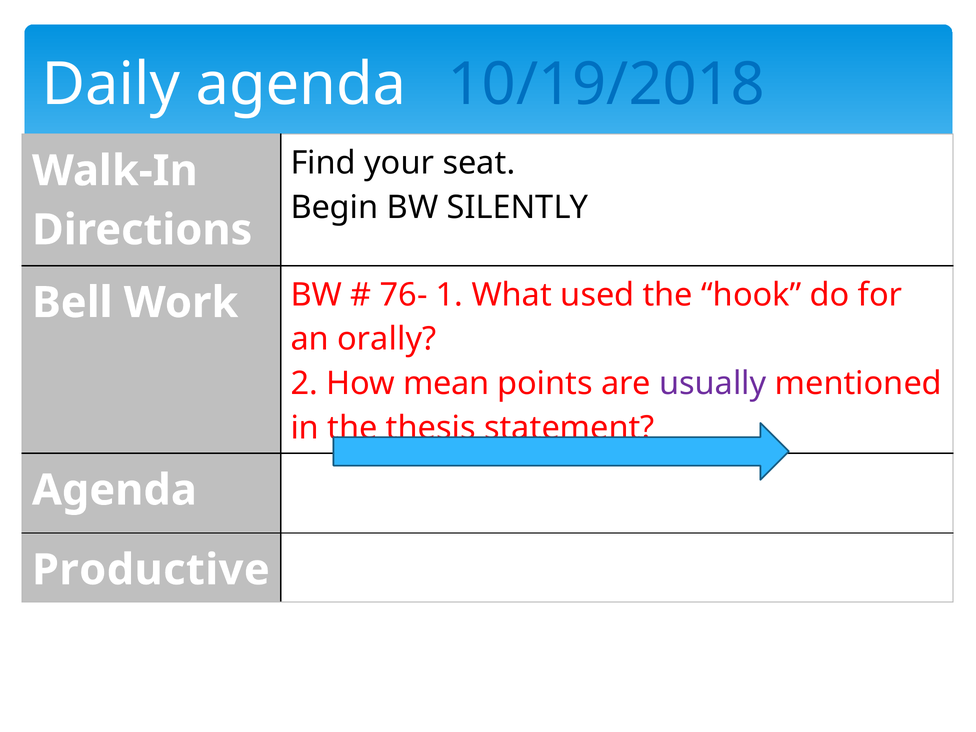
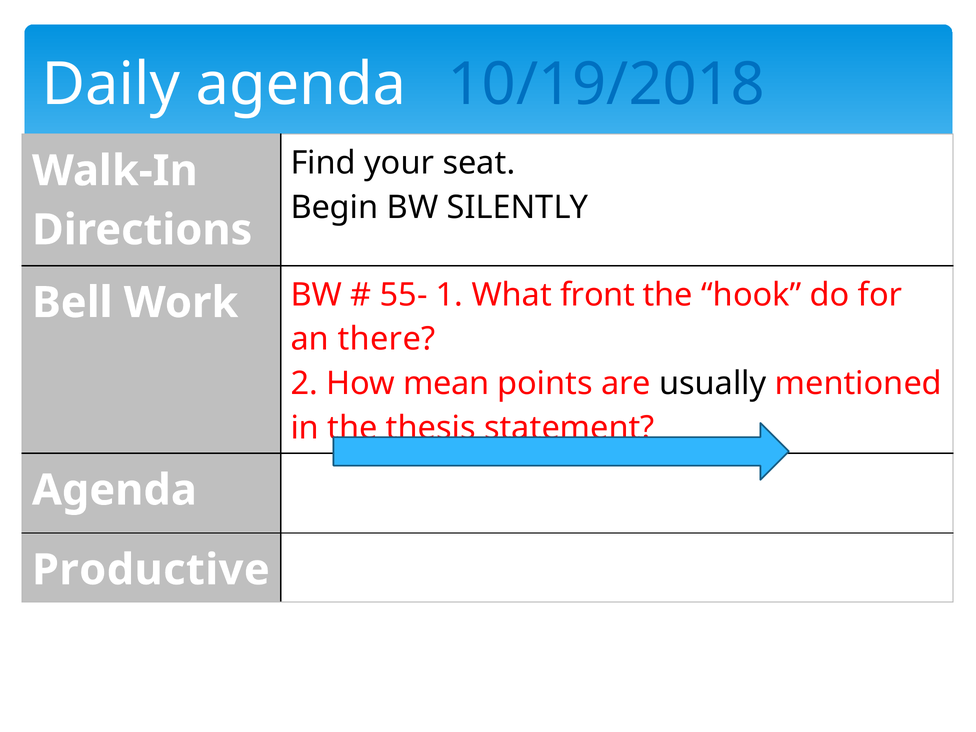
76-: 76- -> 55- (404, 295)
used: used -> front (598, 295)
orally: orally -> there (387, 339)
usually colour: purple -> black (713, 384)
